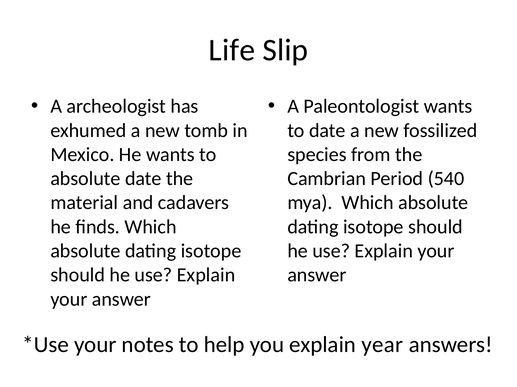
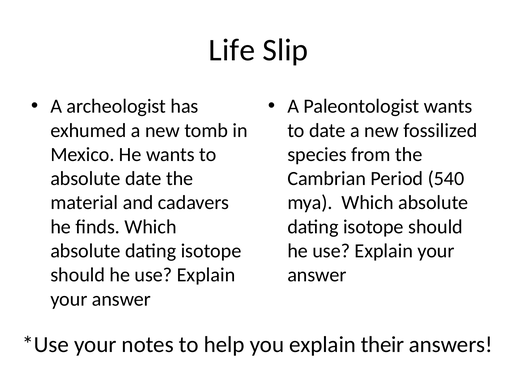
year: year -> their (383, 345)
